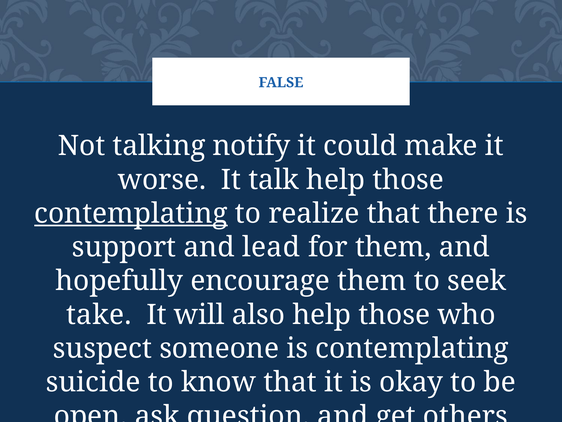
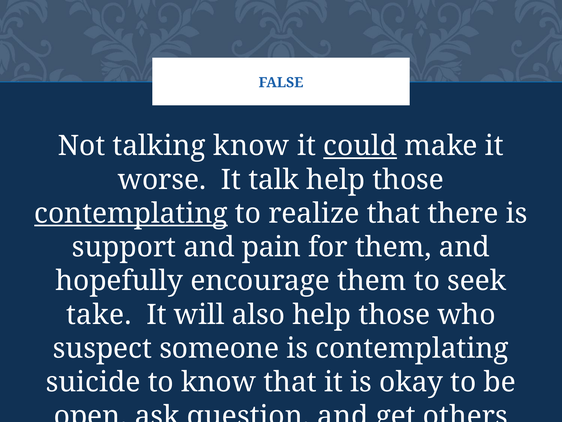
talking notify: notify -> know (251, 146)
could underline: none -> present (360, 146)
lead: lead -> pain (271, 247)
